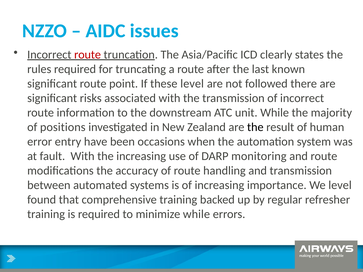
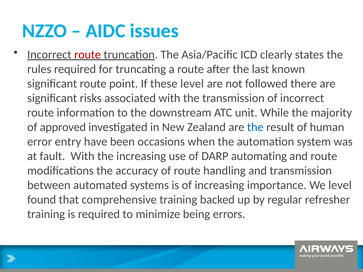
positions: positions -> approved (63, 127)
the colour: black -> blue (255, 127)
monitoring: monitoring -> automating (259, 156)
minimize while: while -> being (197, 214)
